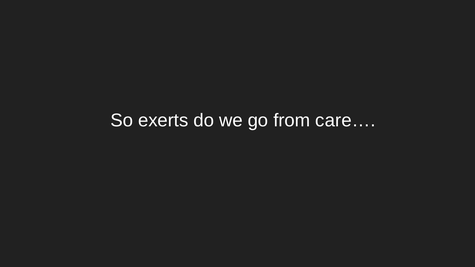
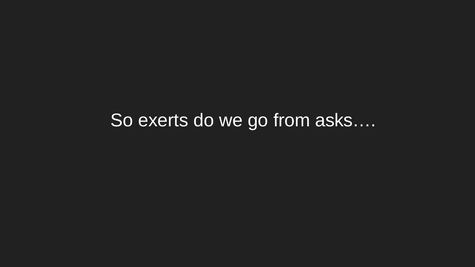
care…: care… -> asks… (346, 121)
